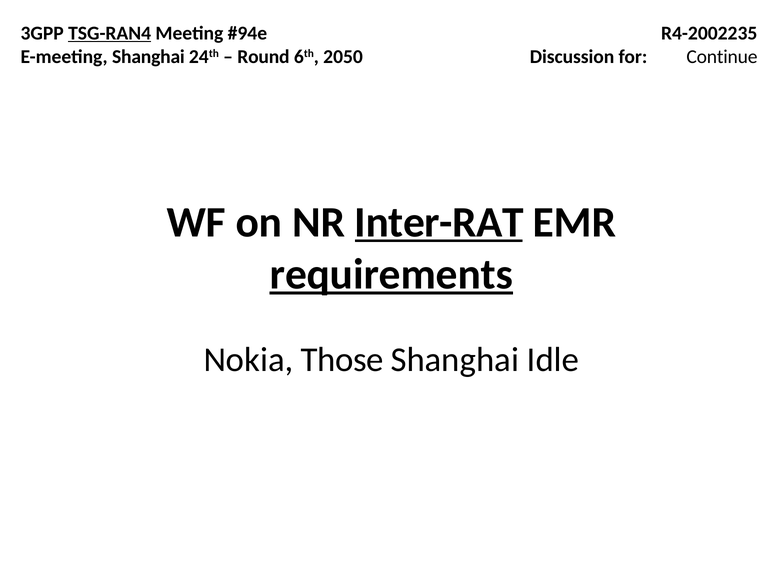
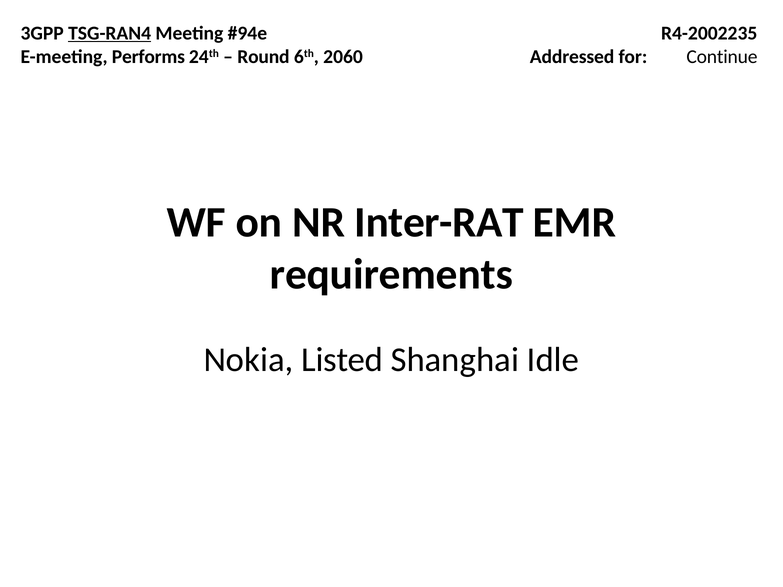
E-meeting Shanghai: Shanghai -> Performs (148, 57)
2050: 2050 -> 2060 (343, 57)
Discussion: Discussion -> Addressed (572, 57)
Inter-RAT underline: present -> none (439, 222)
requirements underline: present -> none (391, 274)
Those: Those -> Listed (342, 360)
